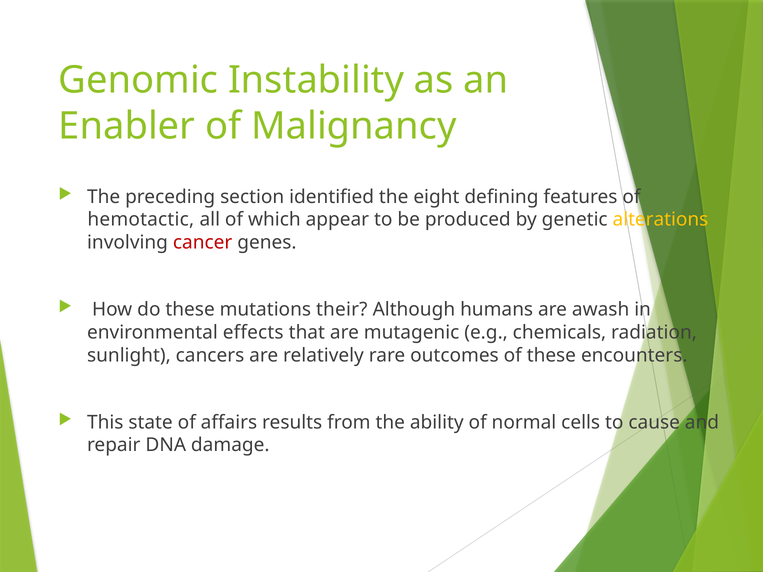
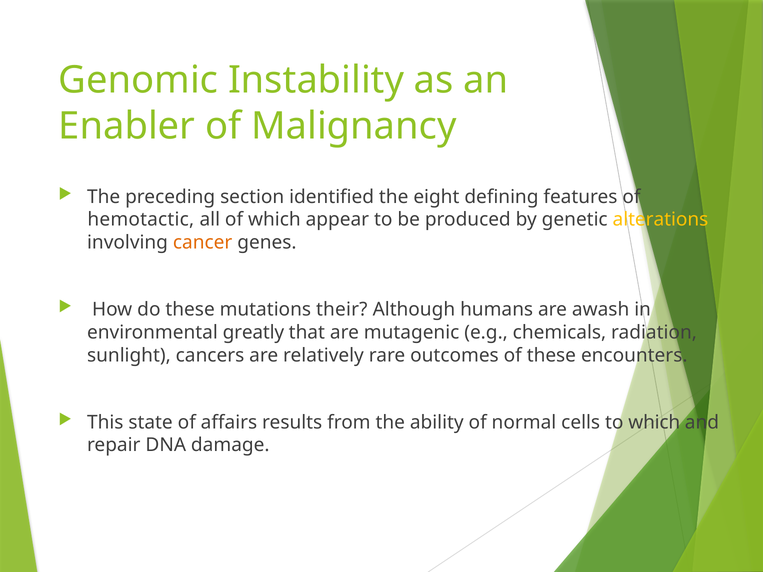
cancer colour: red -> orange (203, 243)
effects: effects -> greatly (253, 333)
to cause: cause -> which (654, 422)
